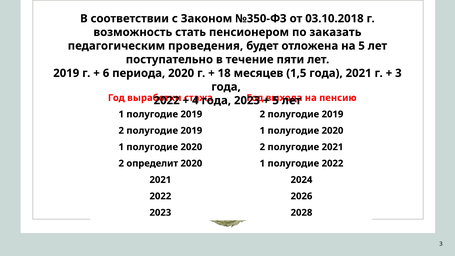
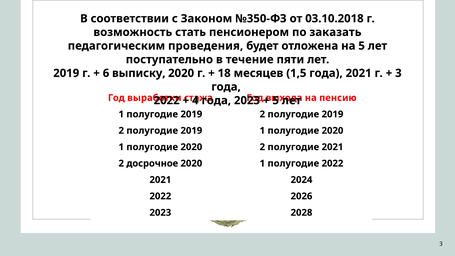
периода: периода -> выписку (139, 73)
определит: определит -> досрочное (152, 163)
